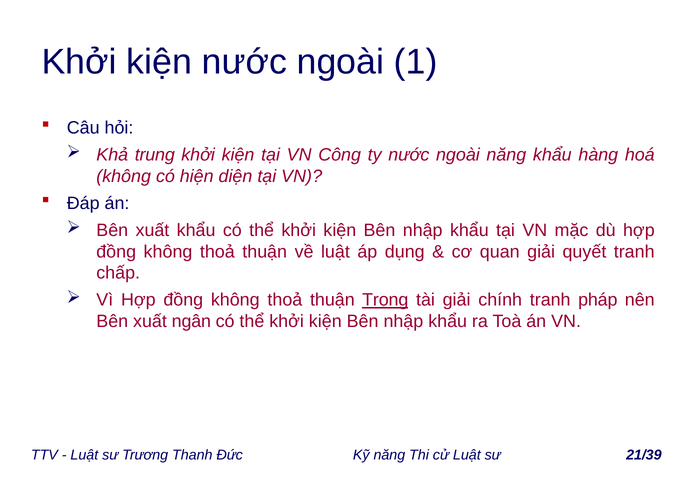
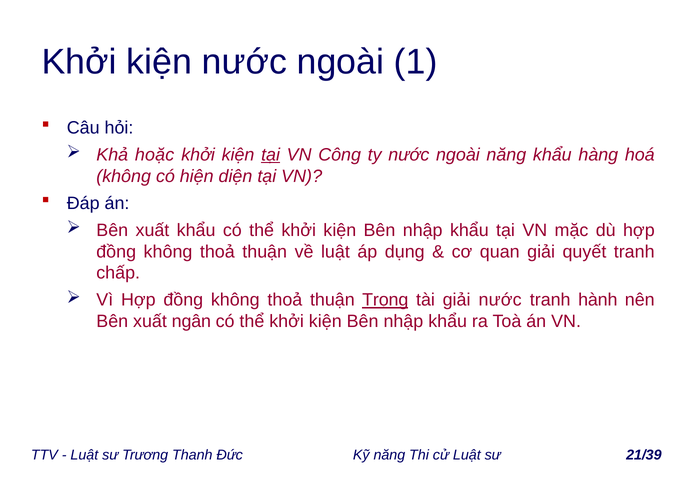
trung: trung -> hoặc (155, 155)
tại underline: none -> present (271, 155)
giải chính: chính -> nước (500, 300)
pháp: pháp -> hành (598, 300)
